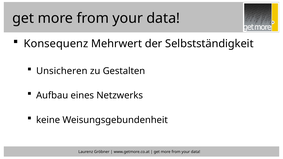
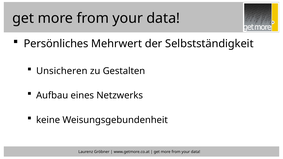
Konsequenz: Konsequenz -> Persönliches (56, 44)
